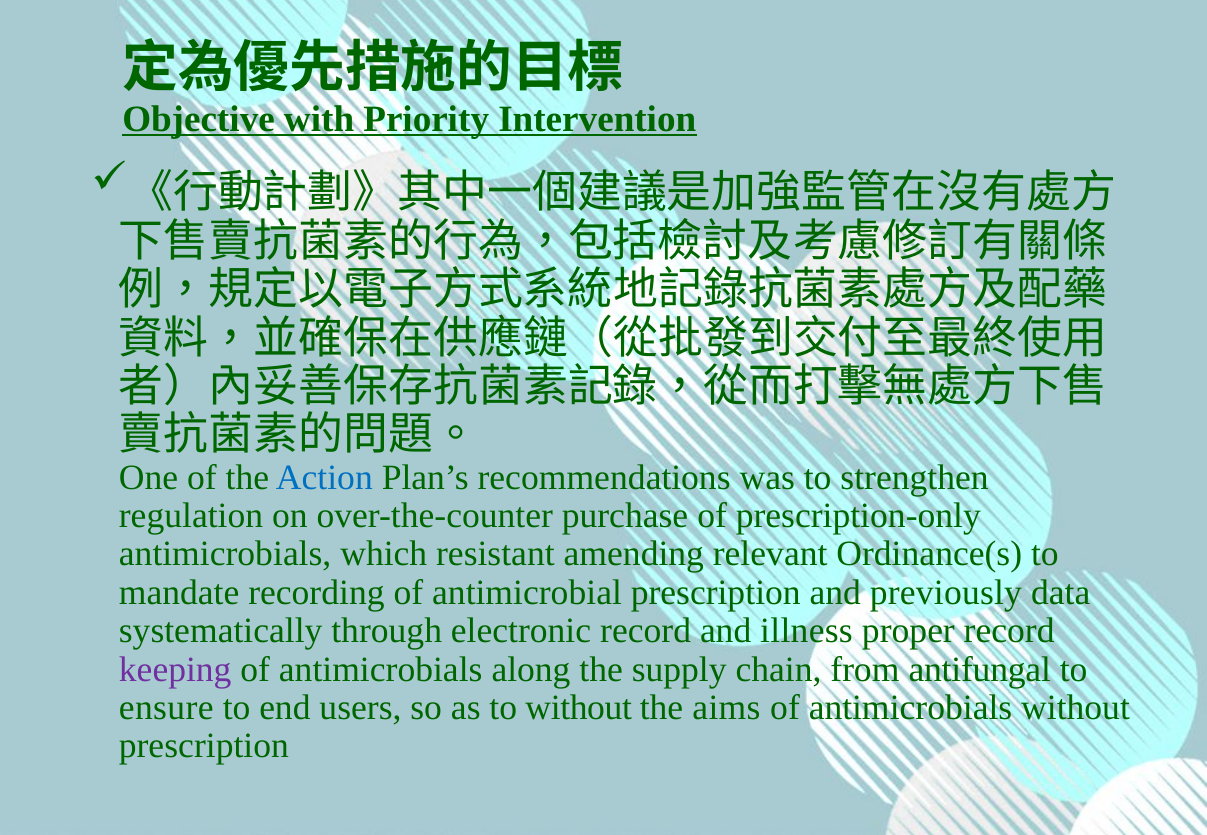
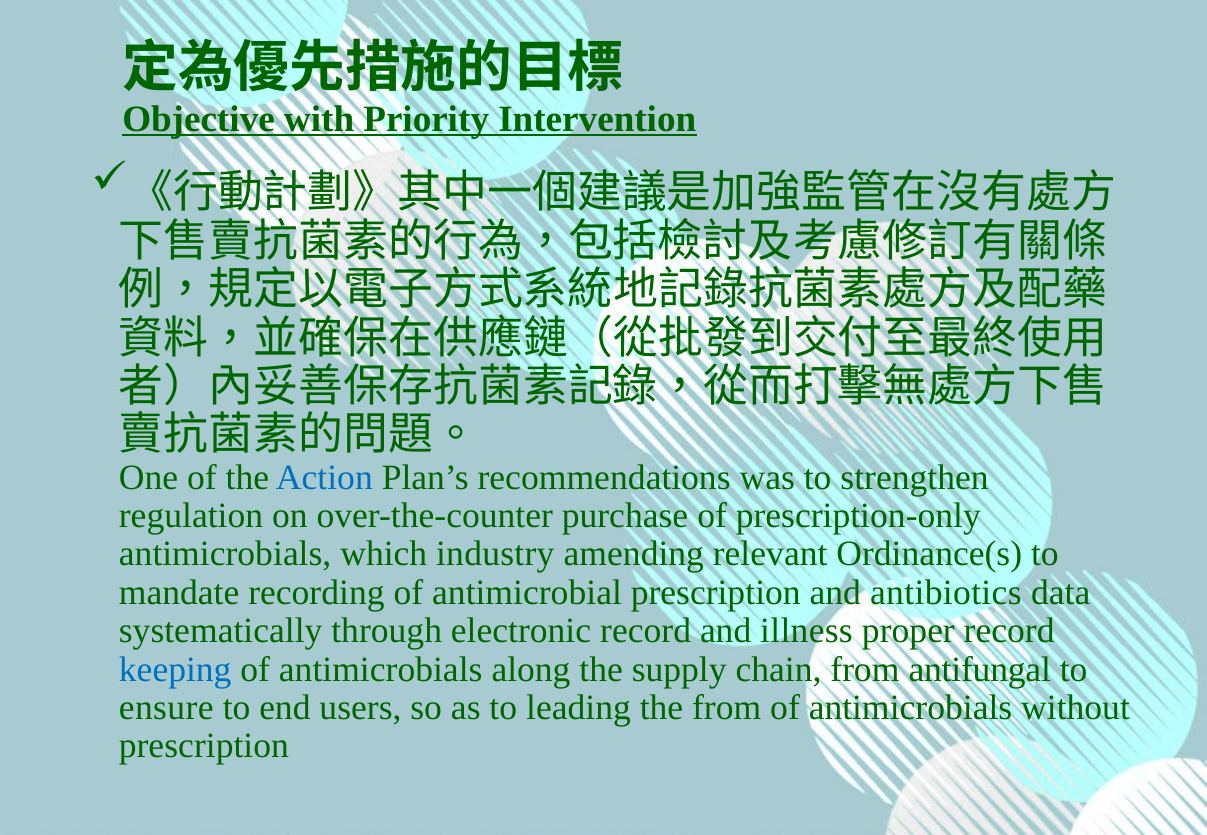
resistant: resistant -> industry (495, 555)
previously: previously -> antibiotics (946, 593)
keeping colour: purple -> blue (175, 670)
to without: without -> leading (579, 708)
the aims: aims -> from (727, 708)
